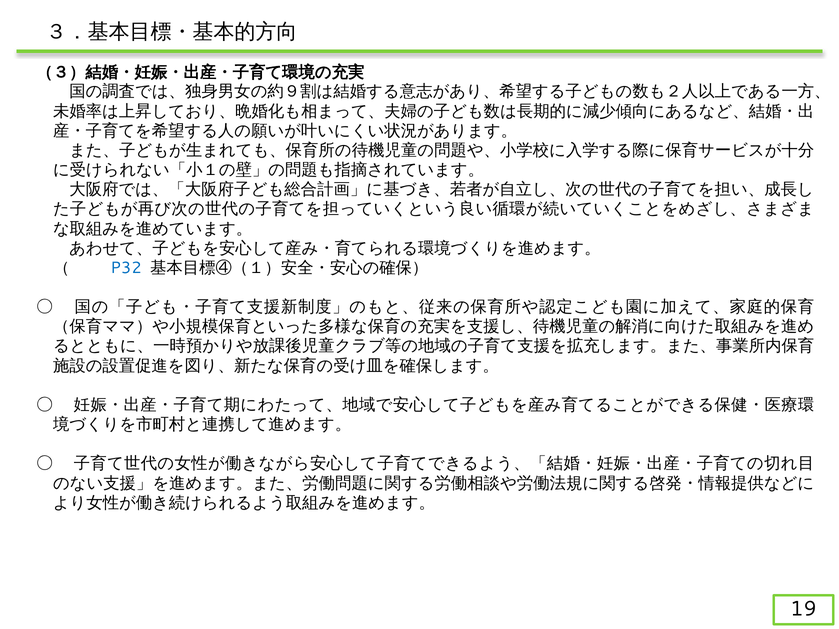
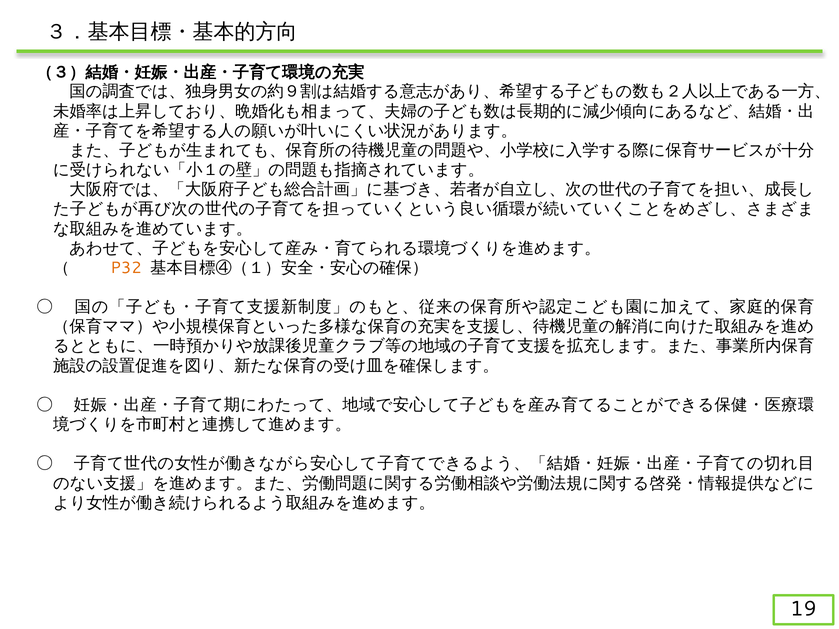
P32 colour: blue -> orange (126, 268)
